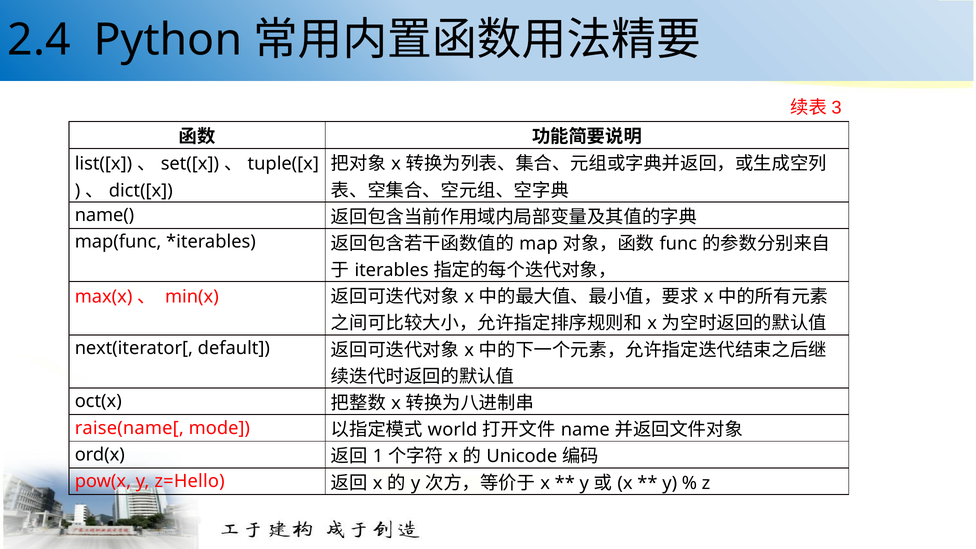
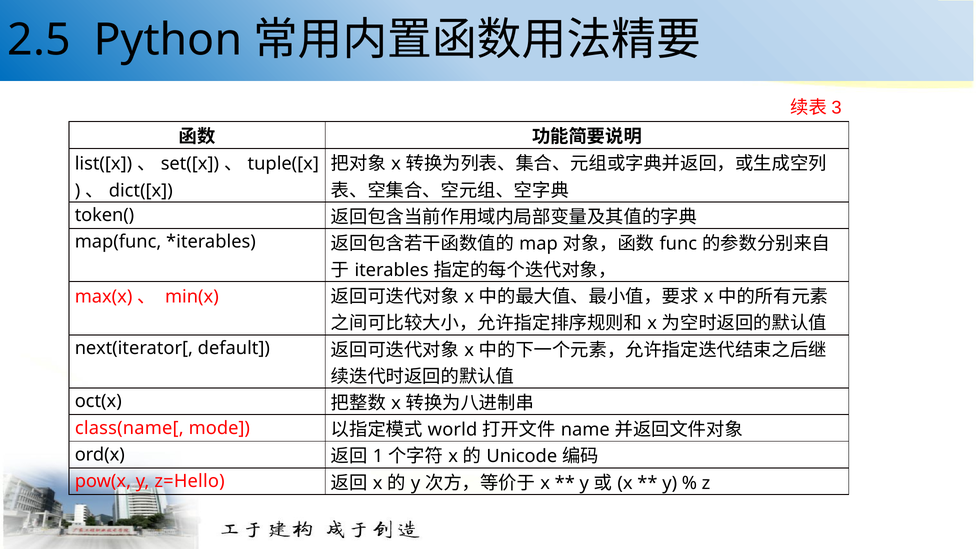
2.4: 2.4 -> 2.5 (39, 40)
name(: name( -> token( (104, 215)
raise(name[: raise(name[ -> class(name[ (129, 428)
